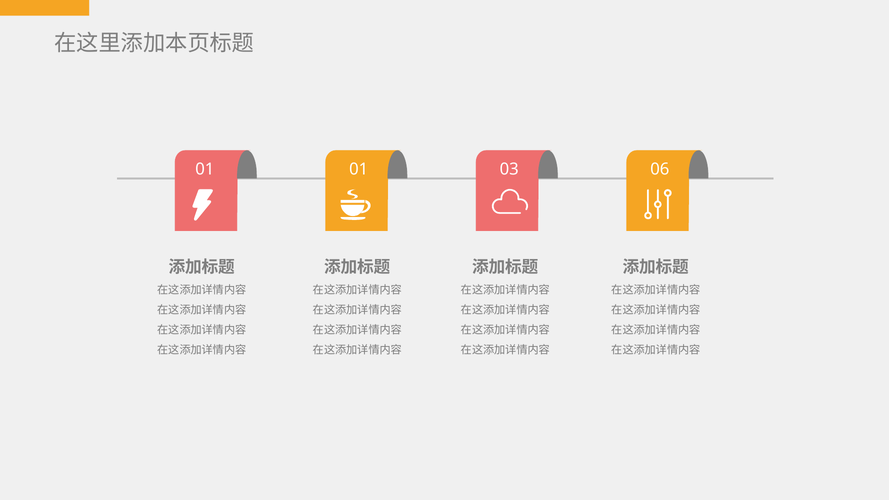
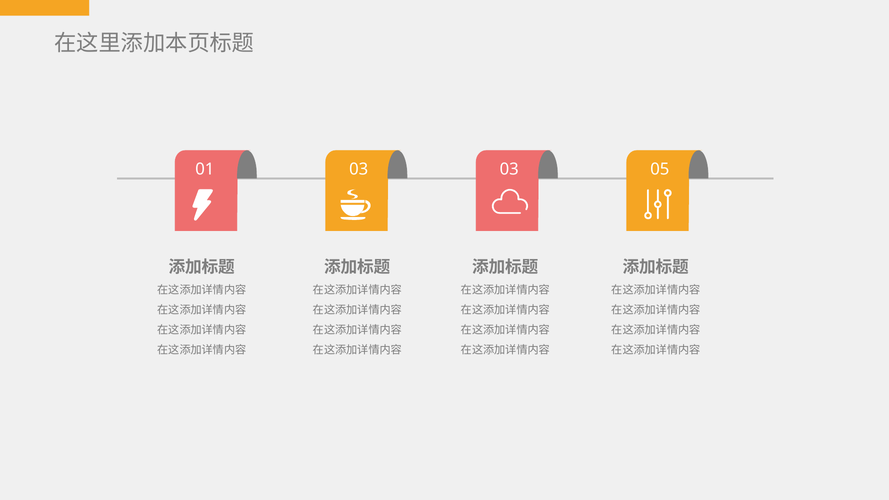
01 01: 01 -> 03 (359, 169)
06: 06 -> 05 (660, 169)
